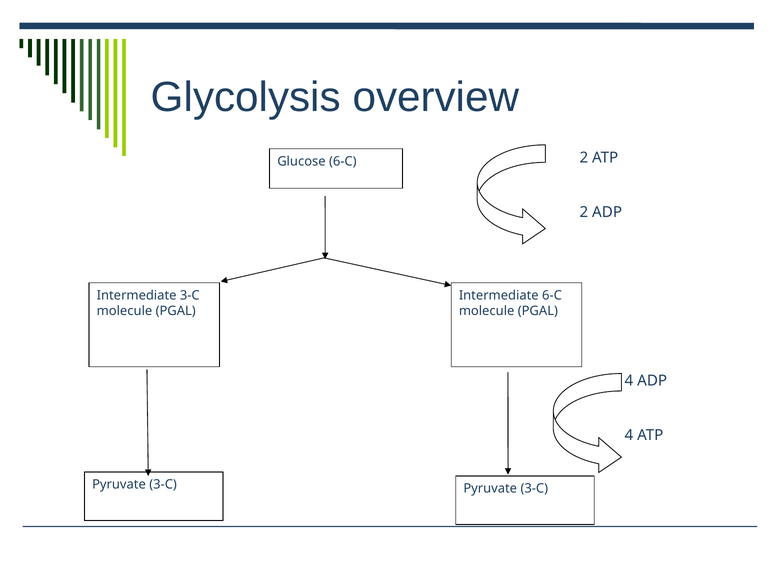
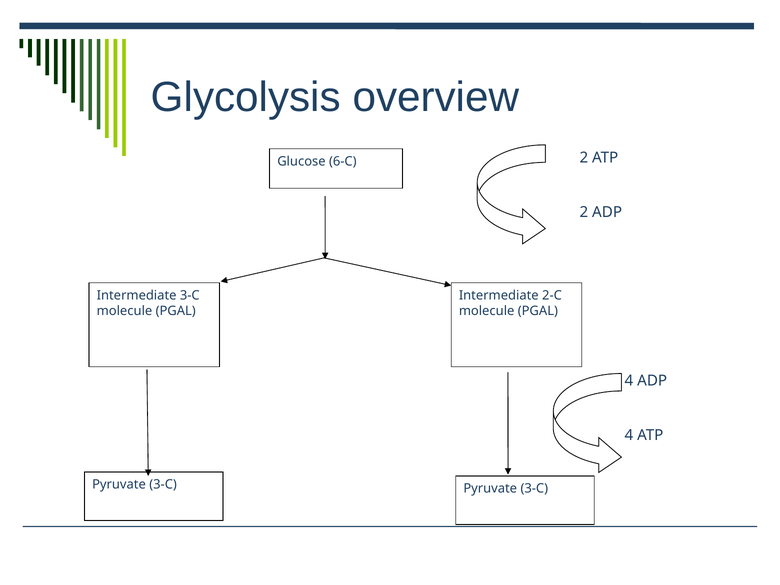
Intermediate 6-C: 6-C -> 2-C (552, 295)
